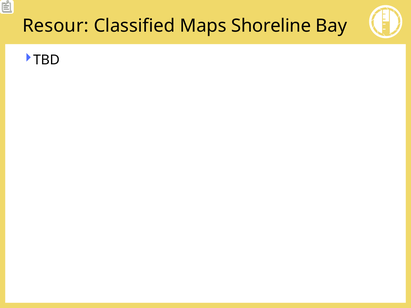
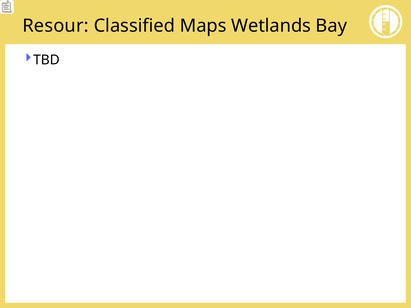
Shoreline: Shoreline -> Wetlands (271, 26)
